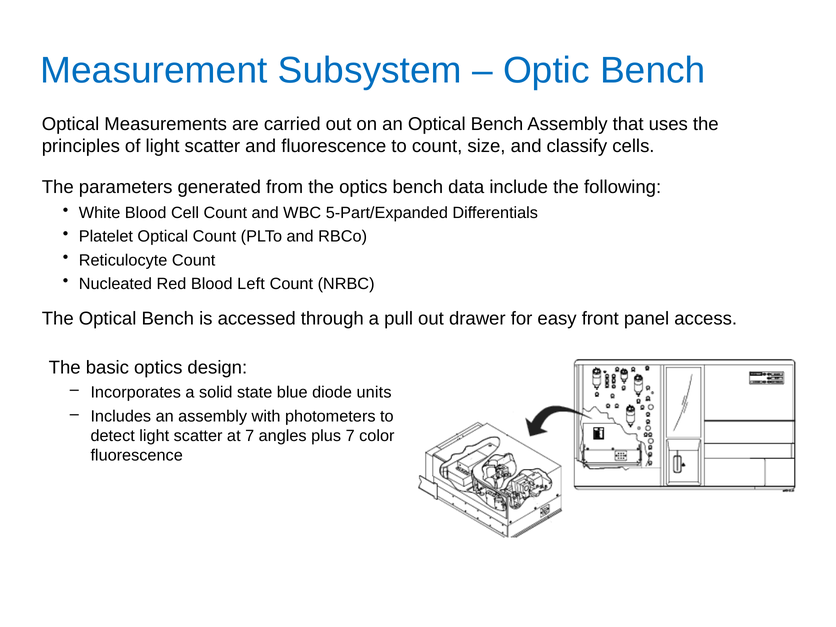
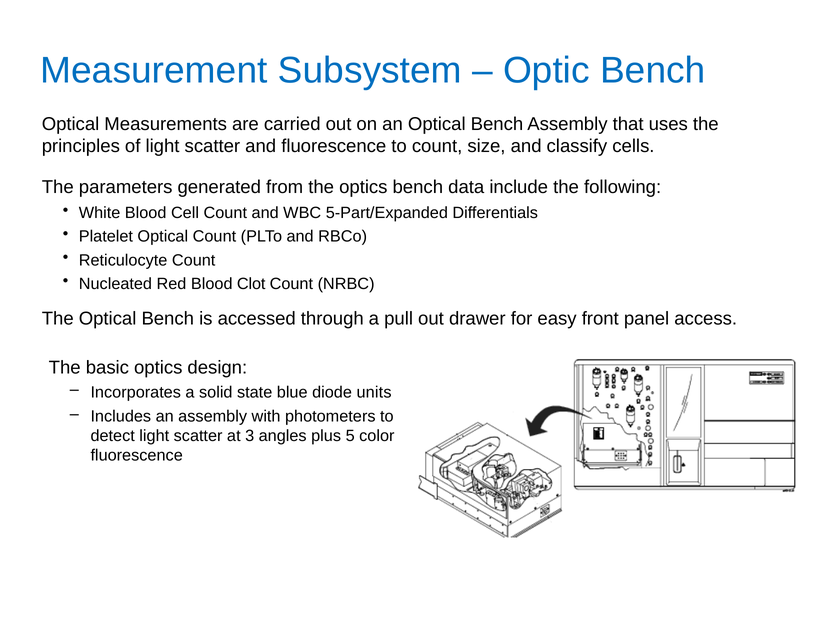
Left: Left -> Clot (251, 284)
at 7: 7 -> 3 (250, 436)
plus 7: 7 -> 5 (350, 436)
